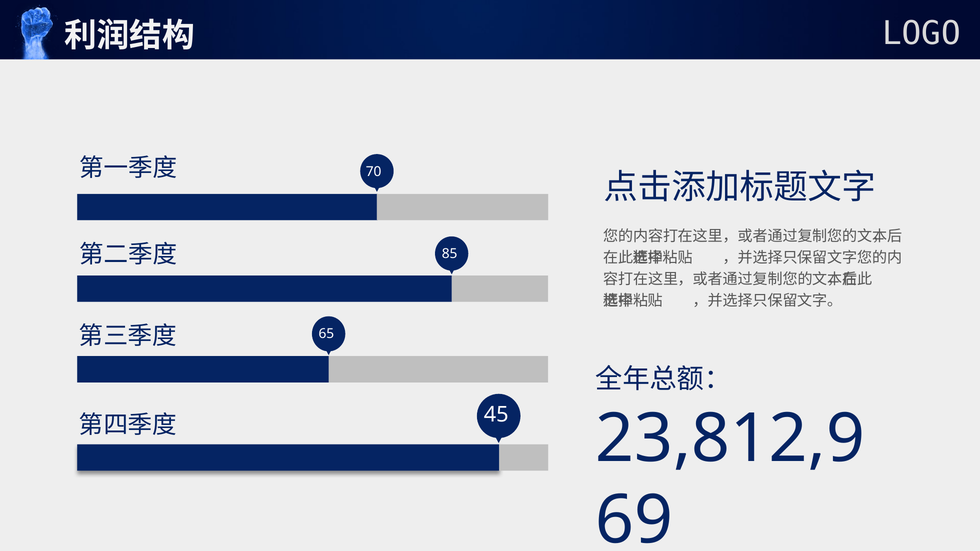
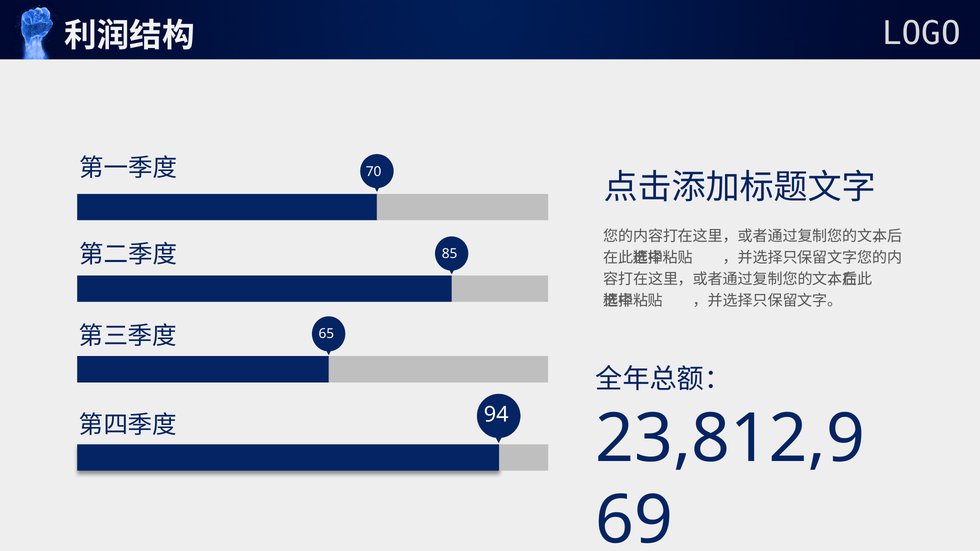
45: 45 -> 94 (496, 415)
